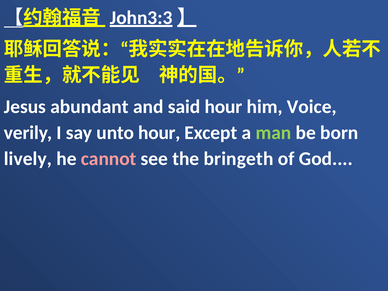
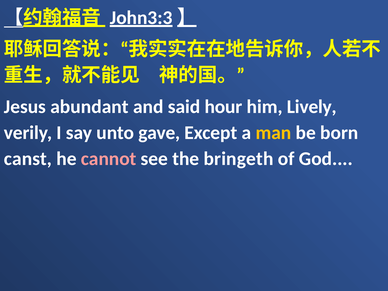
Voice: Voice -> Lively (312, 107)
unto hour: hour -> gave (159, 133)
man colour: light green -> yellow (273, 133)
lively: lively -> canst (28, 159)
